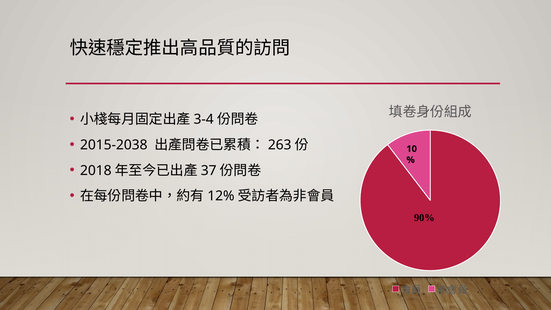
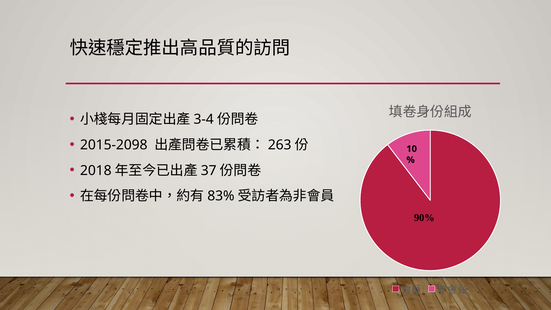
2015-2038: 2015-2038 -> 2015-2098 (114, 145)
12%: 12% -> 83% (221, 196)
